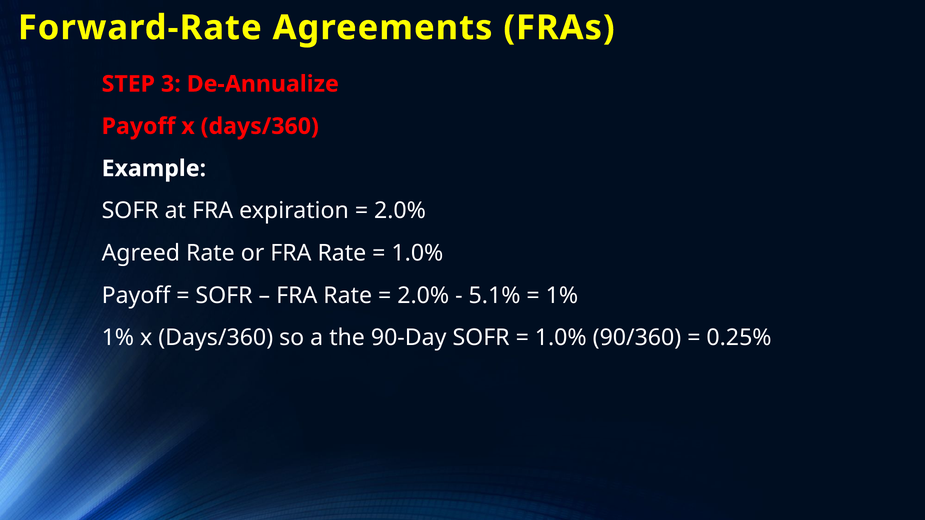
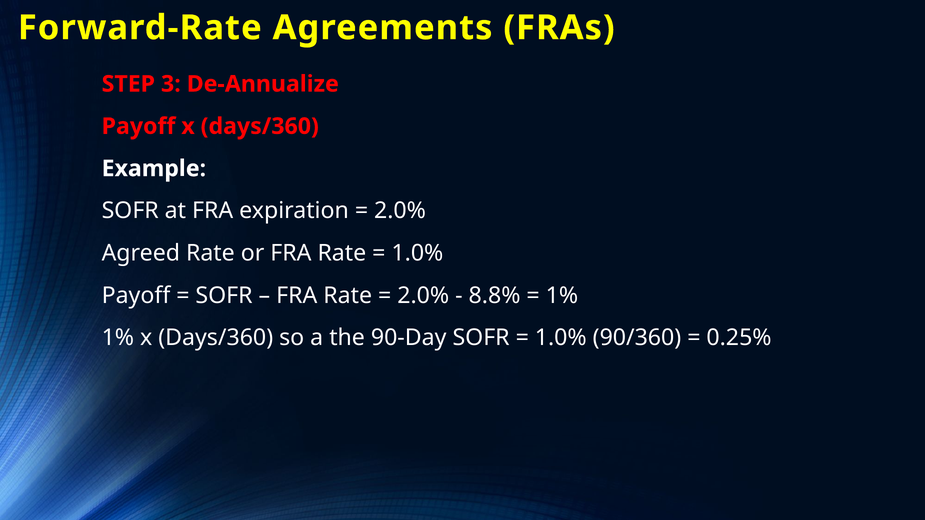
5.1%: 5.1% -> 8.8% (495, 296)
